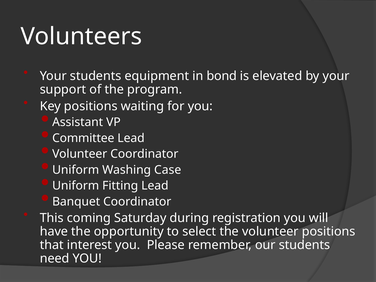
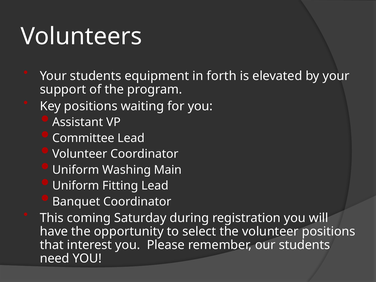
bond: bond -> forth (222, 76)
Case: Case -> Main (168, 170)
